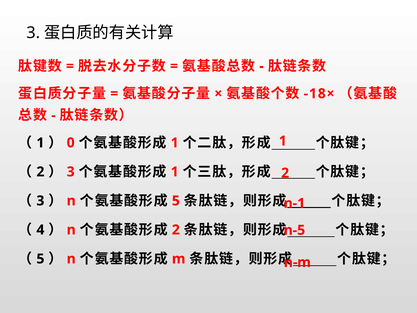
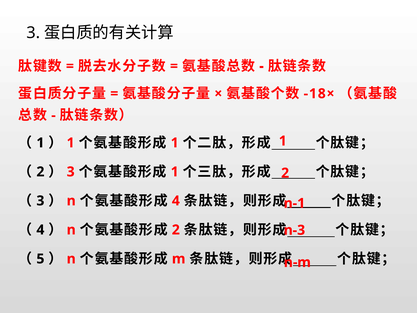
0: 0 -> 1 (71, 143)
5: 5 -> 4 (176, 201)
n-5: n-5 -> n-3 (294, 230)
